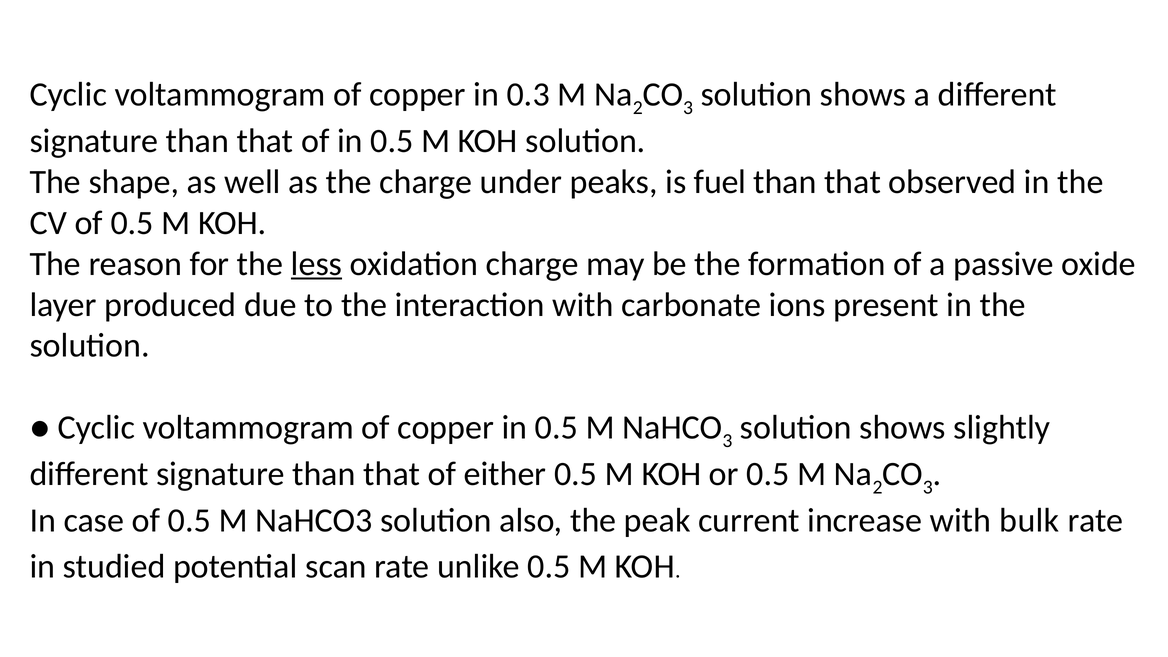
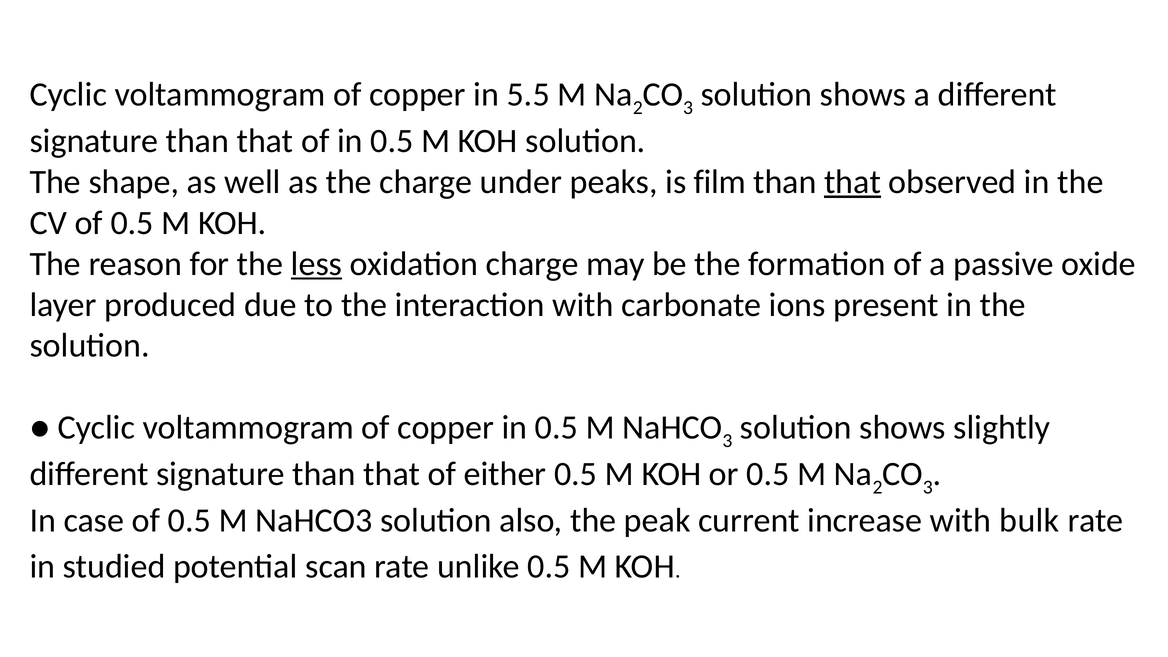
0.3: 0.3 -> 5.5 (528, 95)
fuel: fuel -> film (720, 182)
that underline: none -> present (853, 182)
